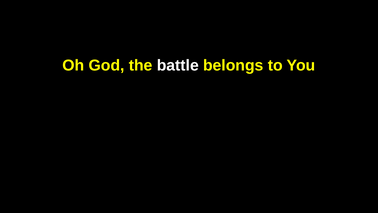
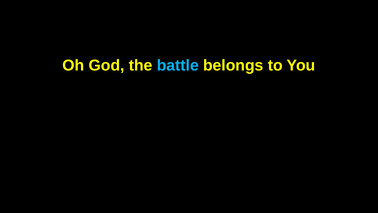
battle colour: white -> light blue (178, 65)
